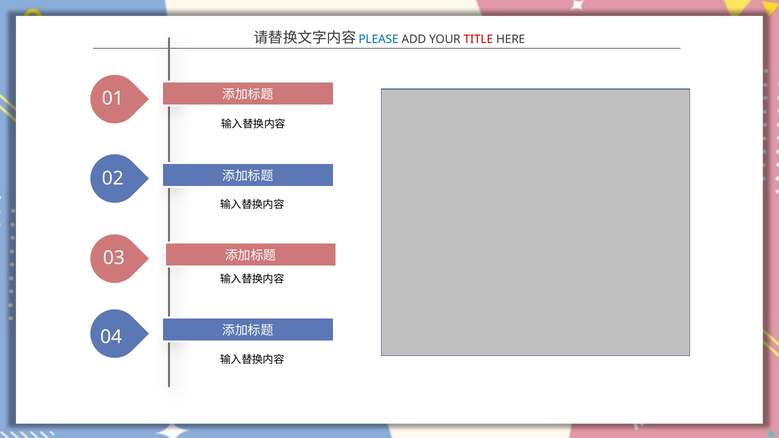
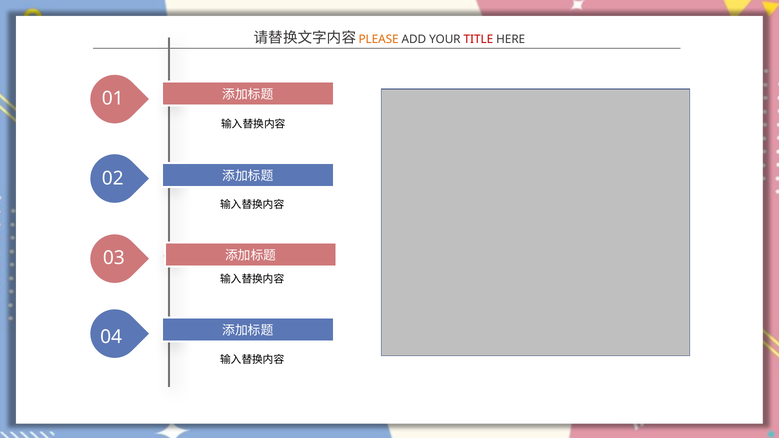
PLEASE colour: blue -> orange (379, 39)
